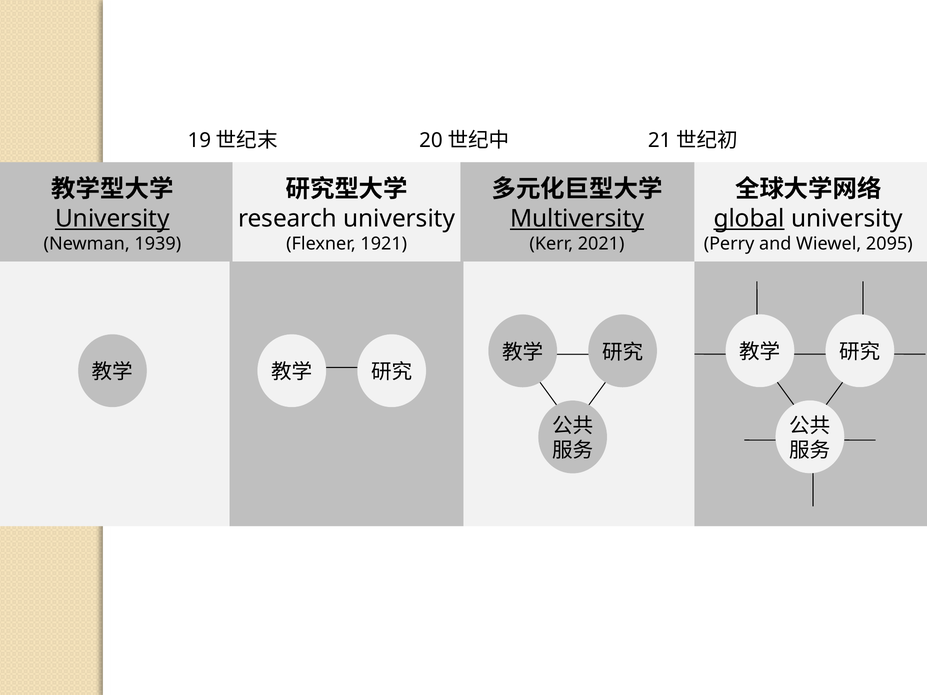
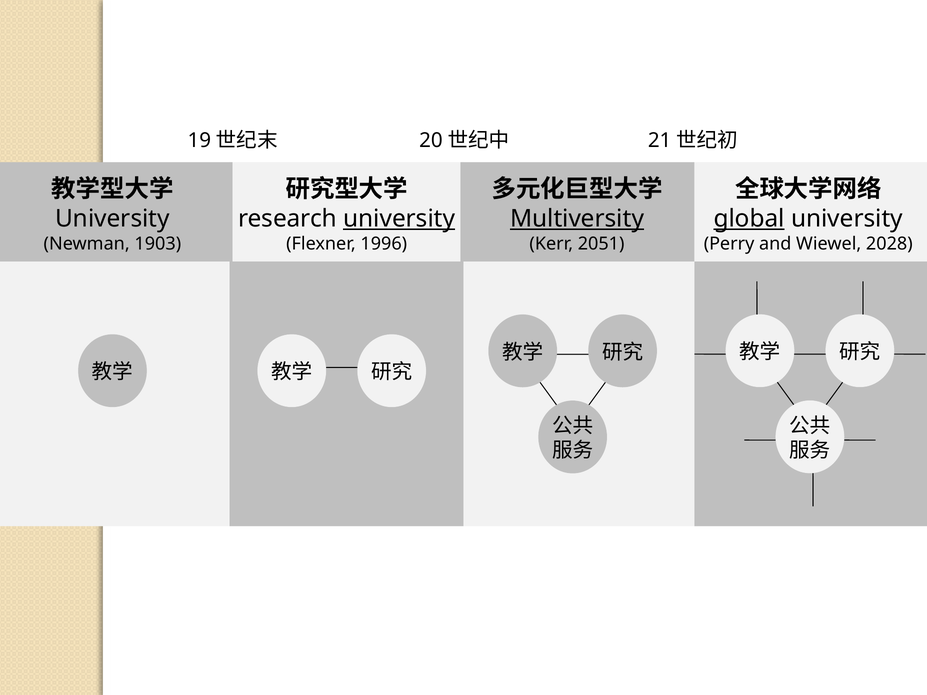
University underline: present -> none (112, 219)
university underline: none -> present (399, 219)
1939: 1939 -> 1903 (158, 244)
1921: 1921 -> 1996 (384, 244)
2021: 2021 -> 2051 (601, 244)
2095: 2095 -> 2028 (889, 244)
